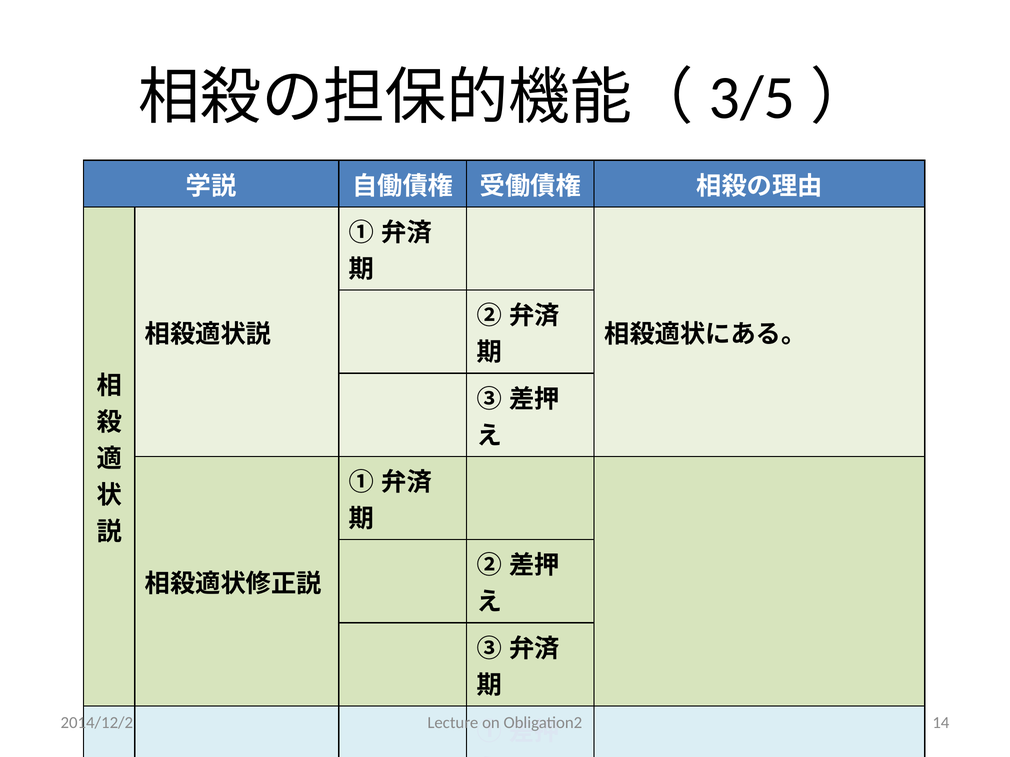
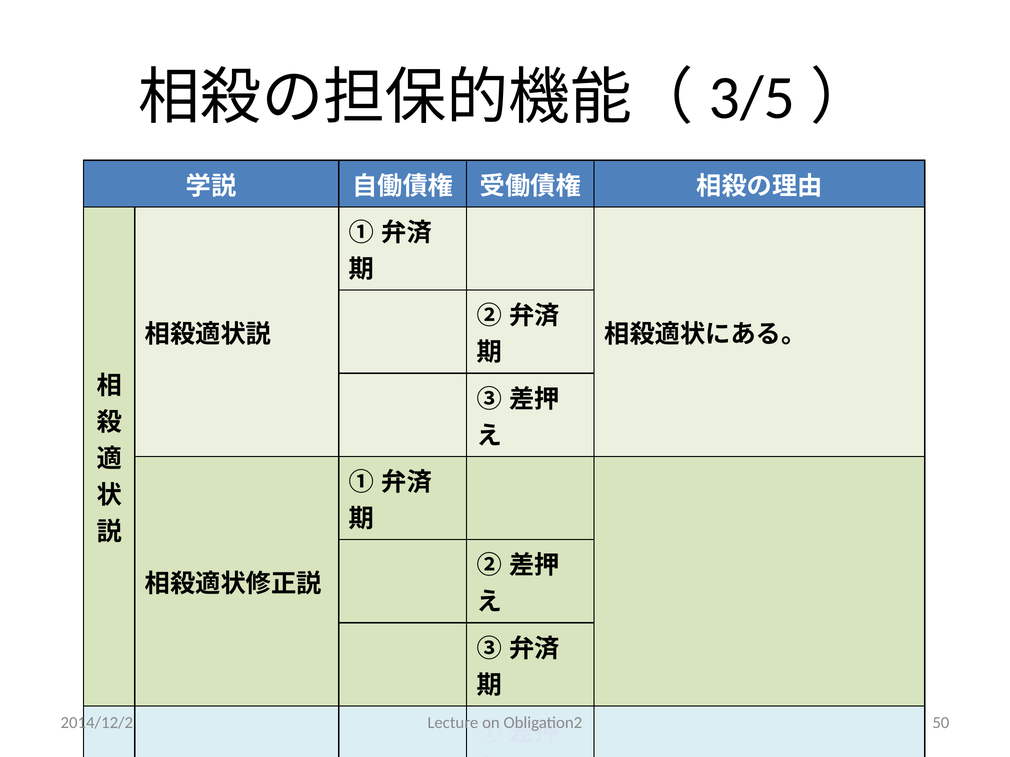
14: 14 -> 50 (941, 723)
